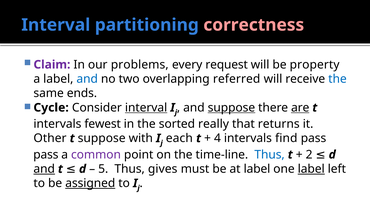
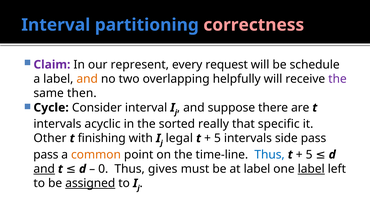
problems: problems -> represent (140, 65)
property: property -> schedule (315, 65)
and colour: blue -> orange (87, 79)
referred: referred -> helpfully (237, 79)
the colour: blue -> purple (338, 79)
ends: ends -> then (82, 93)
interval underline: present -> none (146, 108)
suppose underline: present -> none (231, 108)
are underline: present -> none (300, 108)
fewest: fewest -> acyclic (103, 124)
returns: returns -> specific (279, 124)
t suppose: suppose -> finishing (102, 138)
each: each -> legal (179, 138)
4: 4 -> 5 (217, 138)
find: find -> side (286, 138)
common colour: purple -> orange (96, 155)
2: 2 -> 5 (309, 155)
5: 5 -> 0 (103, 169)
